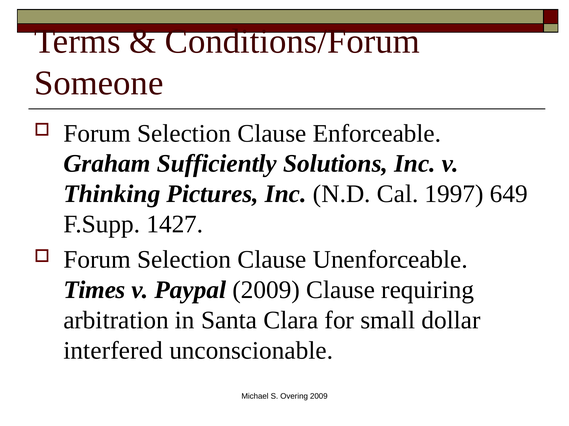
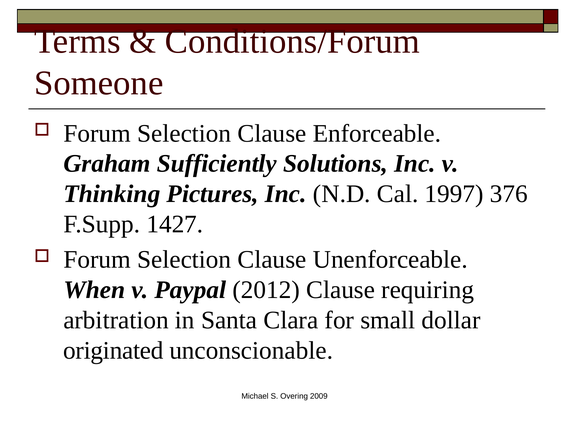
649: 649 -> 376 (509, 194)
Times: Times -> When (94, 290)
Paypal 2009: 2009 -> 2012 (266, 290)
interfered: interfered -> originated (113, 351)
